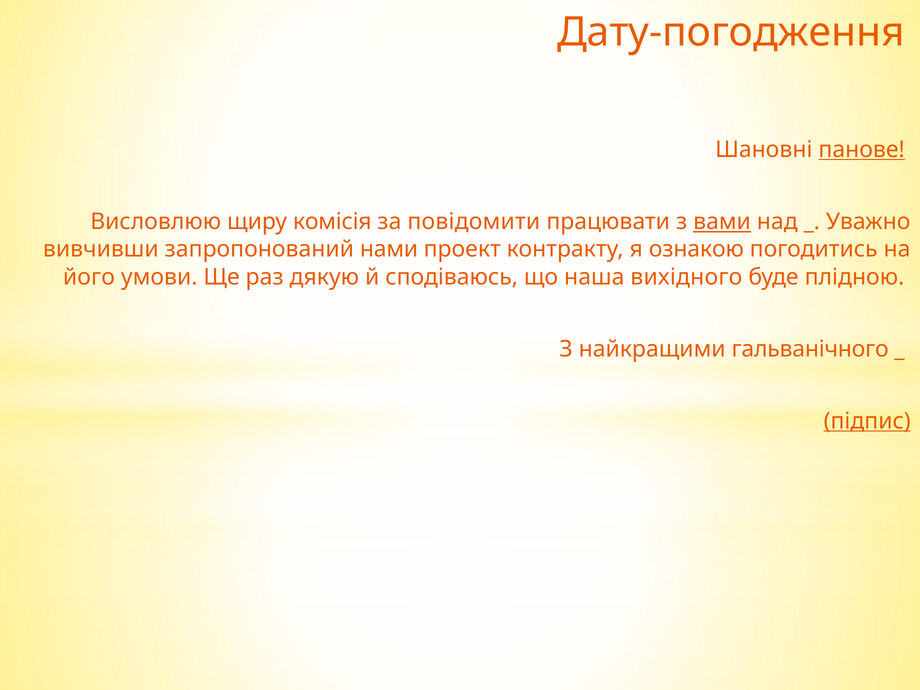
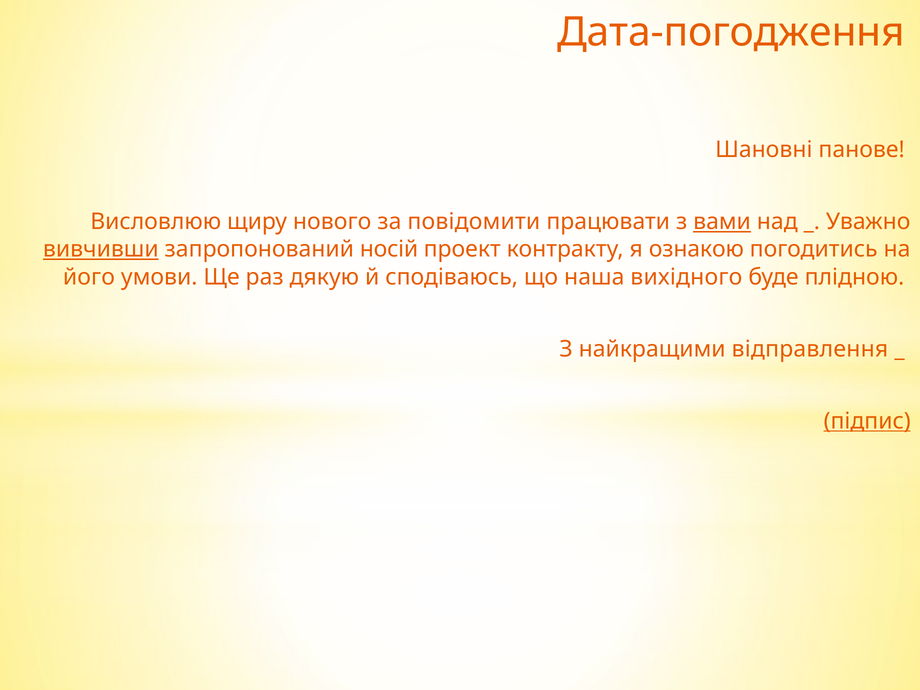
Дату-погодження: Дату-погодження -> Дата-погодження (731, 32)
панове underline: present -> none (862, 150)
комісія: комісія -> нового (332, 222)
вивчивши underline: none -> present (101, 249)
нами: нами -> носій (389, 249)
гальванічного: гальванічного -> відправлення (810, 349)
